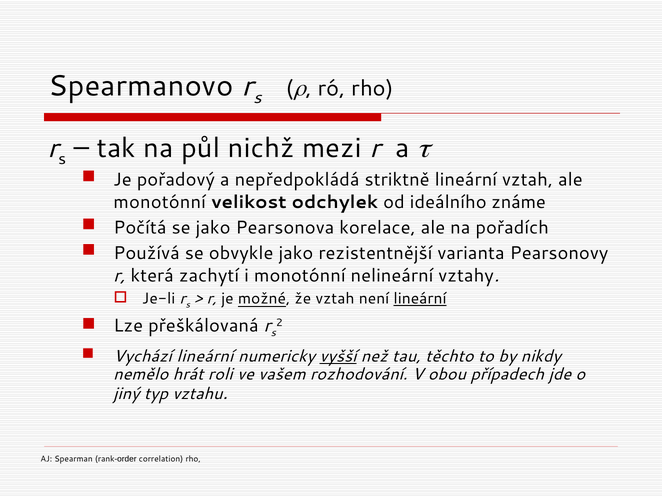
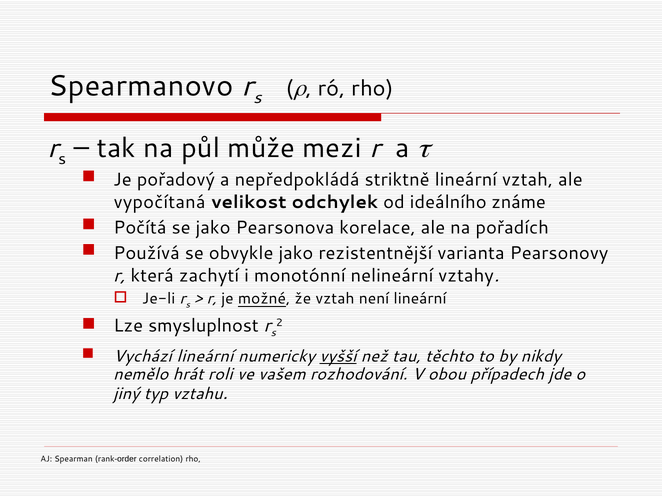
nichž: nichž -> může (261, 148)
monotónní: monotónní -> vypočítaná (160, 202)
lineární underline: present -> none (420, 299)
přeškálovaná: přeškálovaná -> smysluplnost (203, 326)
